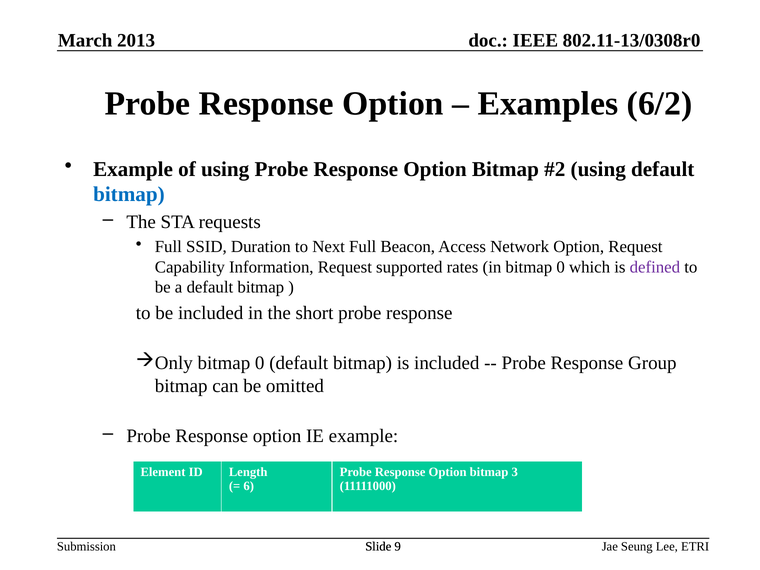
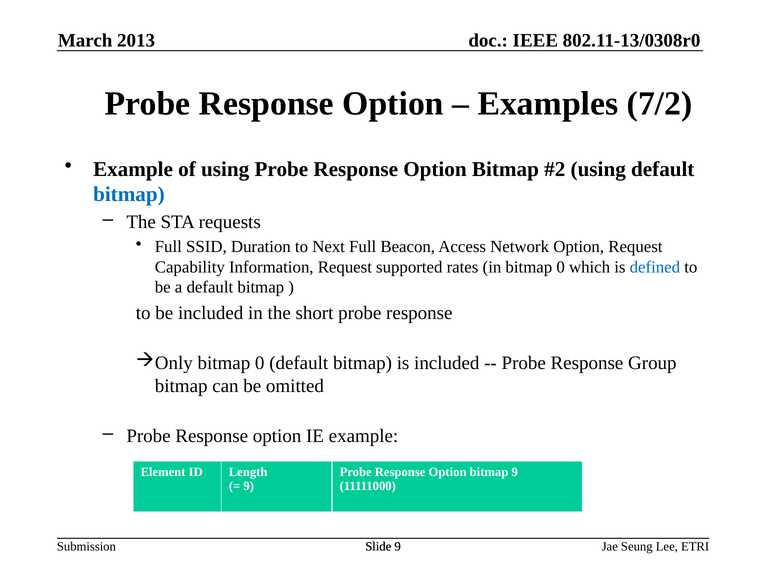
6/2: 6/2 -> 7/2 (660, 104)
defined colour: purple -> blue (655, 267)
bitmap 3: 3 -> 9 (515, 472)
6: 6 -> 9 (249, 486)
